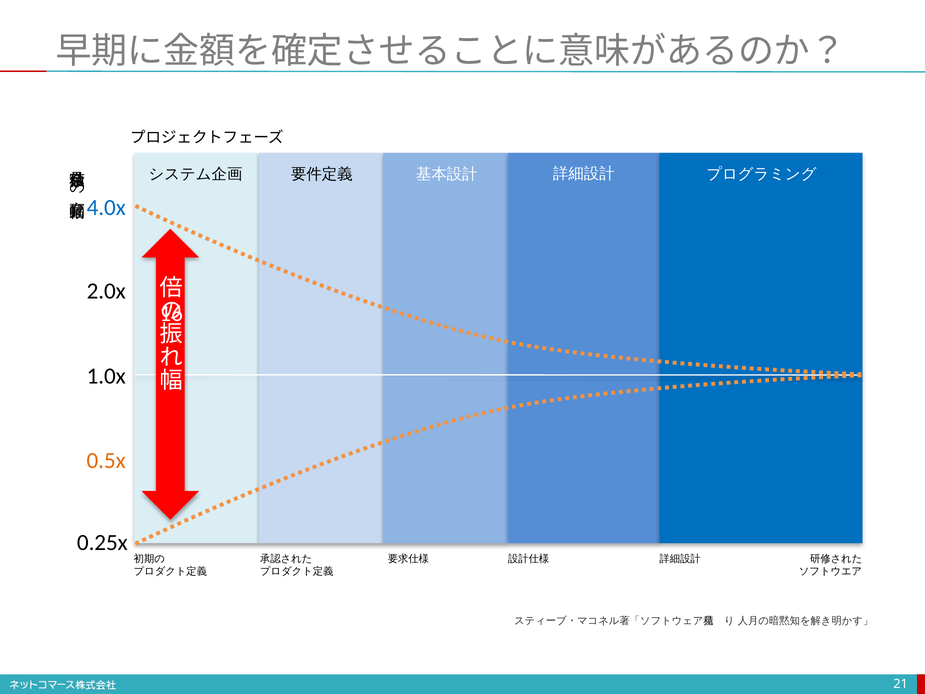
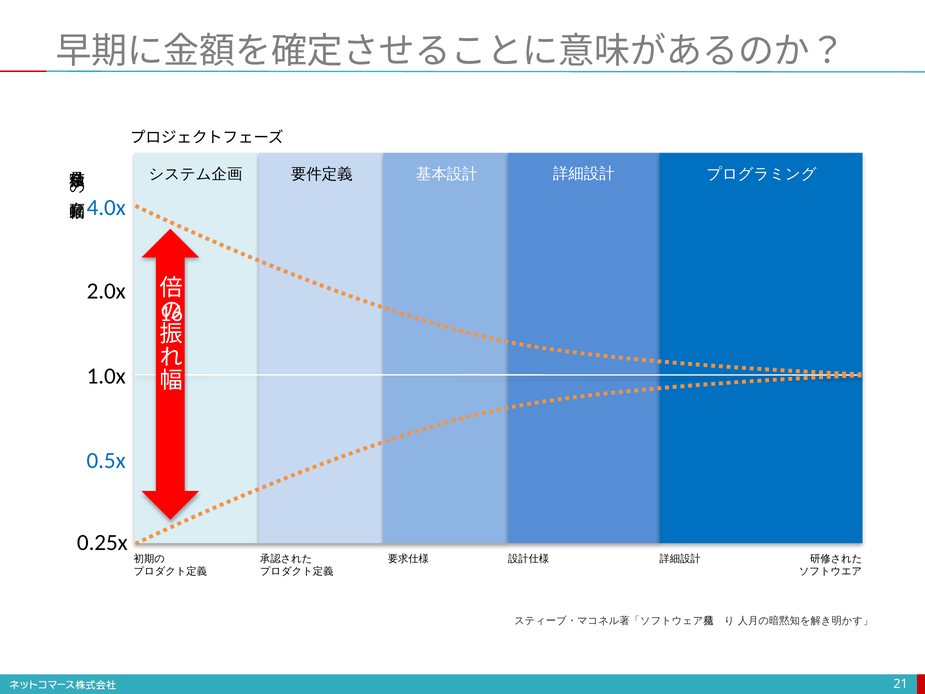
0.5x colour: orange -> blue (106, 460)
